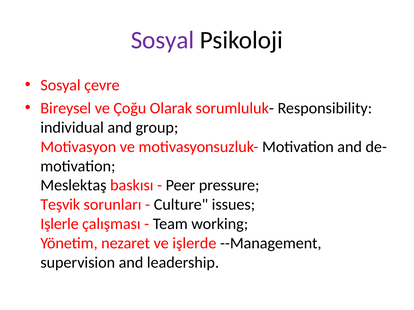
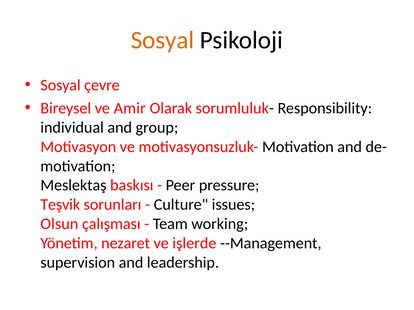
Sosyal colour: purple -> orange (162, 40)
Çoğu: Çoğu -> Amir (130, 108)
Işlerle: Işlerle -> Olsun (59, 224)
